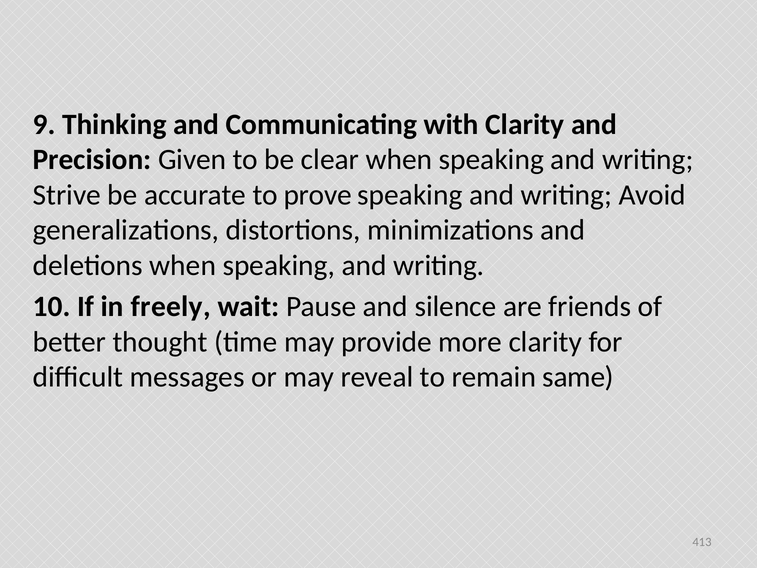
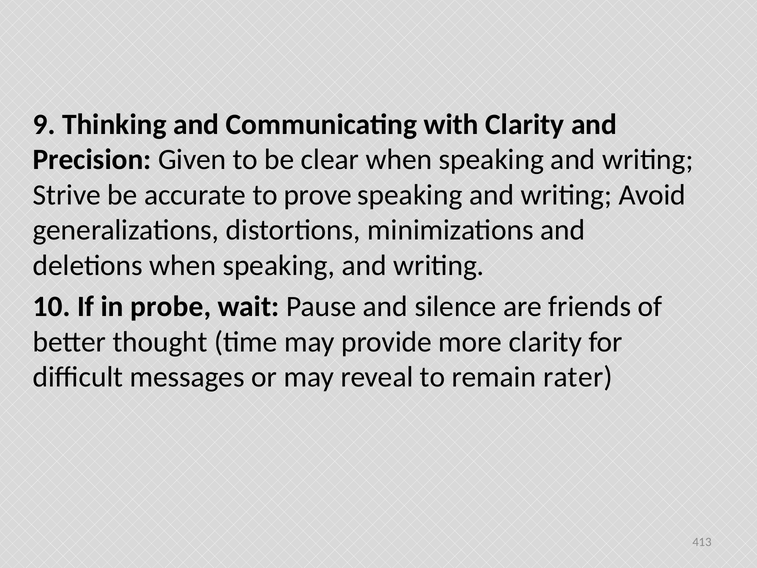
freely: freely -> probe (171, 307)
same: same -> rater (578, 377)
